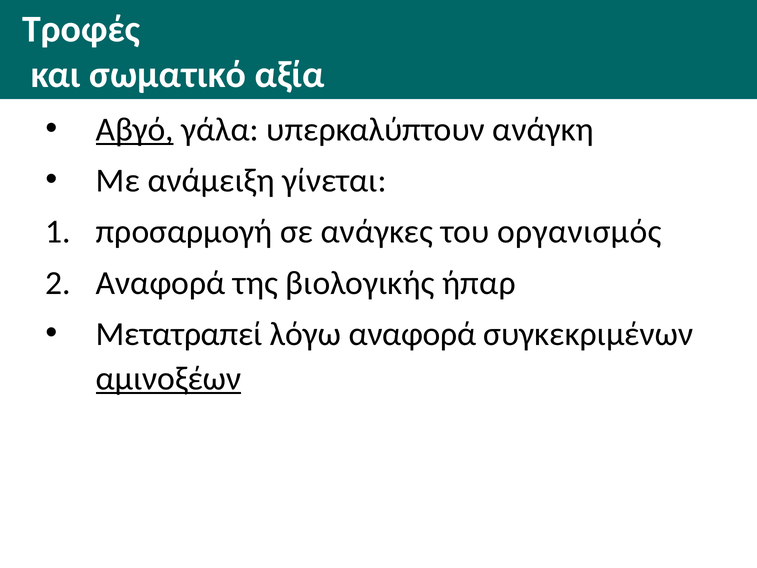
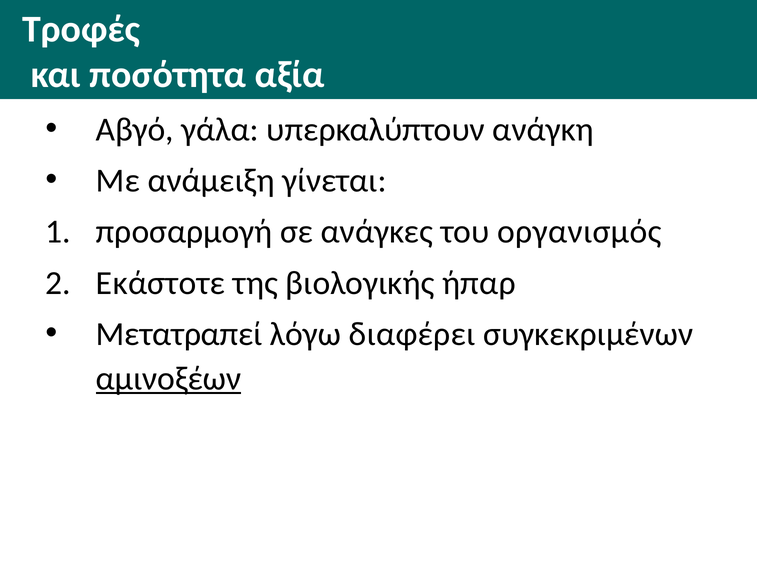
σωματικό: σωματικό -> ποσότητα (168, 75)
Αβγό underline: present -> none (135, 129)
Αναφορά: Αναφορά -> Εκάστοτε (161, 283)
λόγω αναφορά: αναφορά -> διαφέρει (412, 334)
